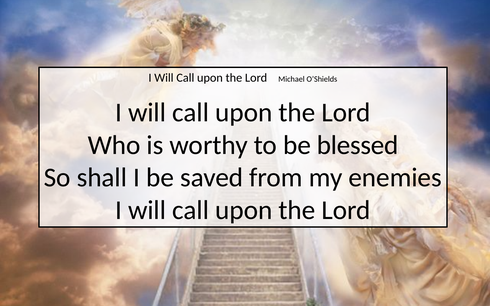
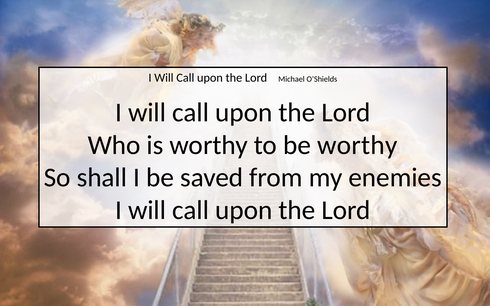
be blessed: blessed -> worthy (357, 145)
